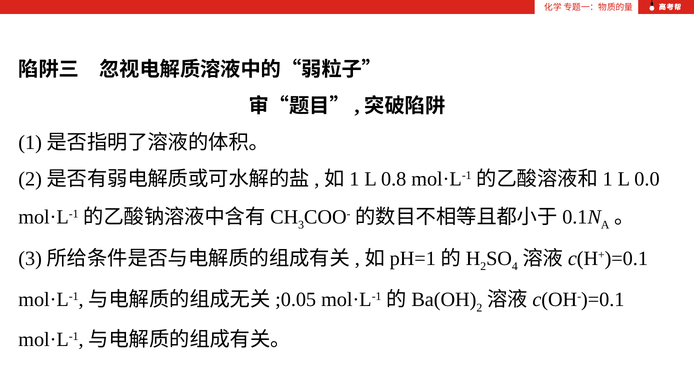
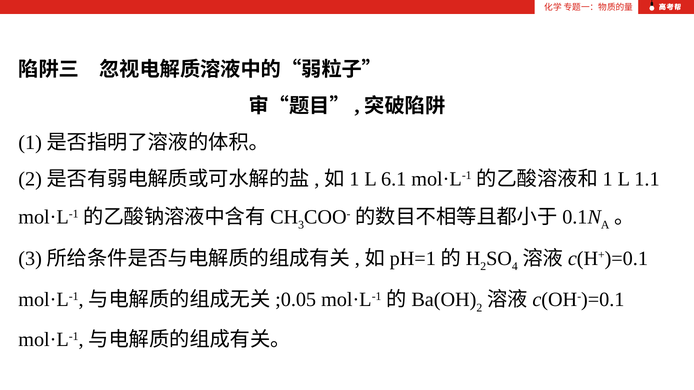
0.8: 0.8 -> 6.1 (394, 179)
0.0: 0.0 -> 1.1 (647, 179)
